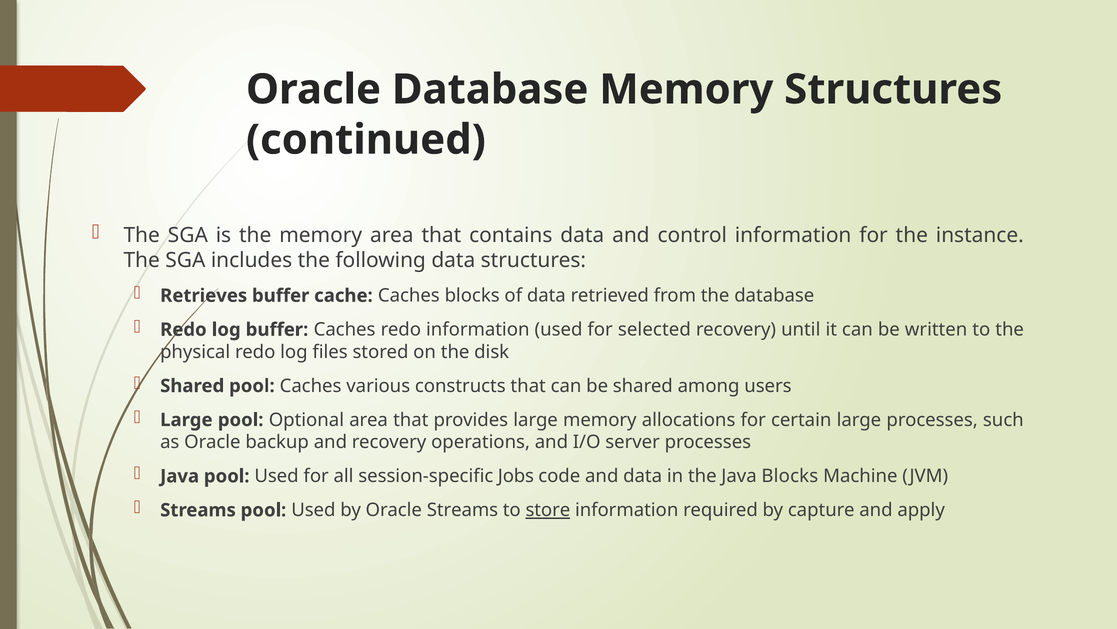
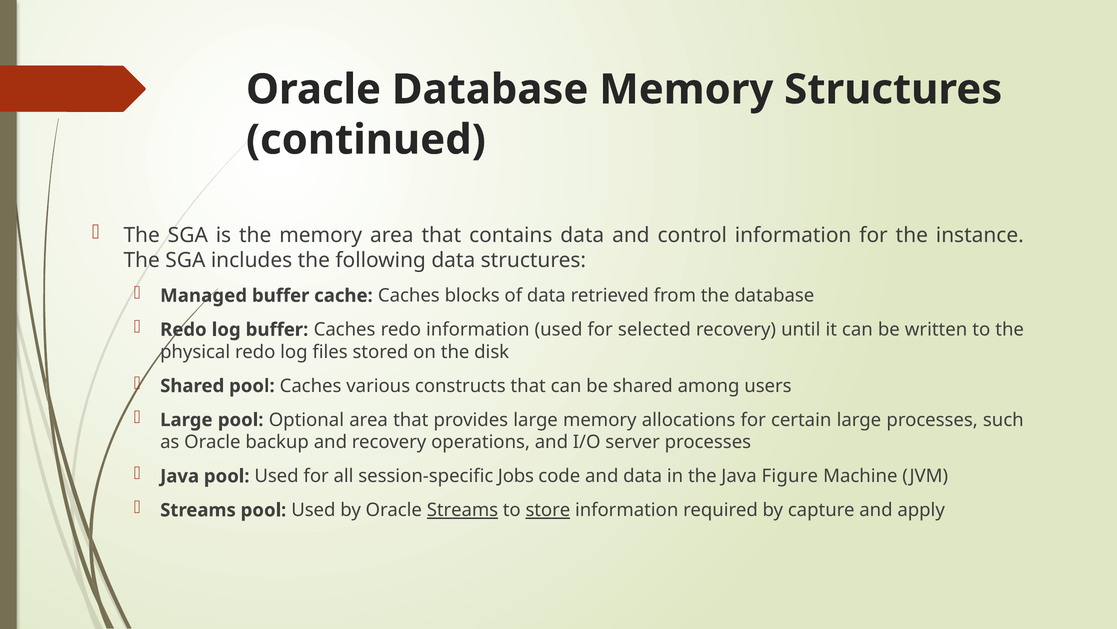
Retrieves: Retrieves -> Managed (204, 295)
Java Blocks: Blocks -> Figure (790, 476)
Streams underline: none -> present (462, 510)
